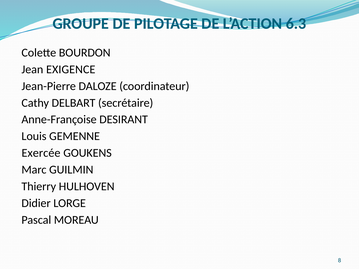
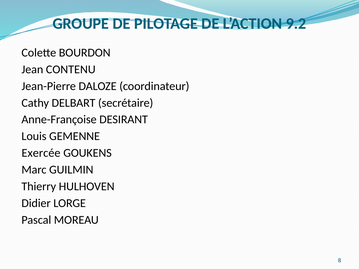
6.3: 6.3 -> 9.2 (296, 24)
EXIGENCE: EXIGENCE -> CONTENU (71, 69)
